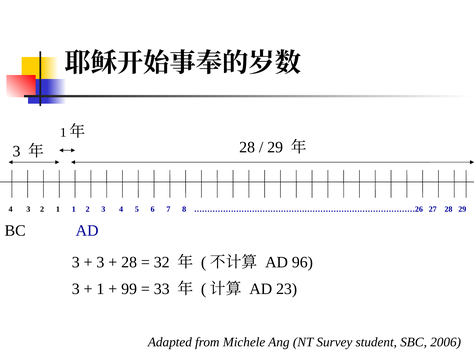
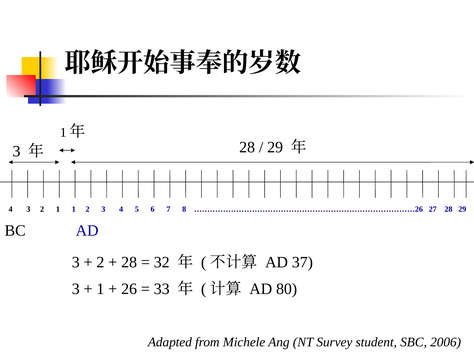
3: 3 -> 2 (100, 262)
96: 96 -> 37 (302, 262)
99: 99 -> 26 (129, 289)
23: 23 -> 80 (287, 289)
